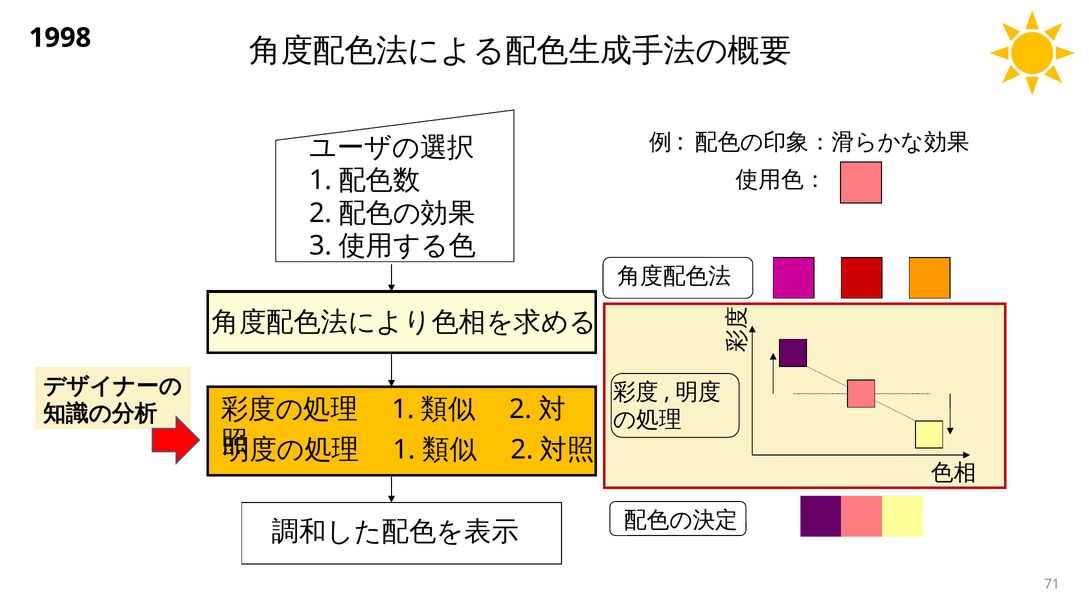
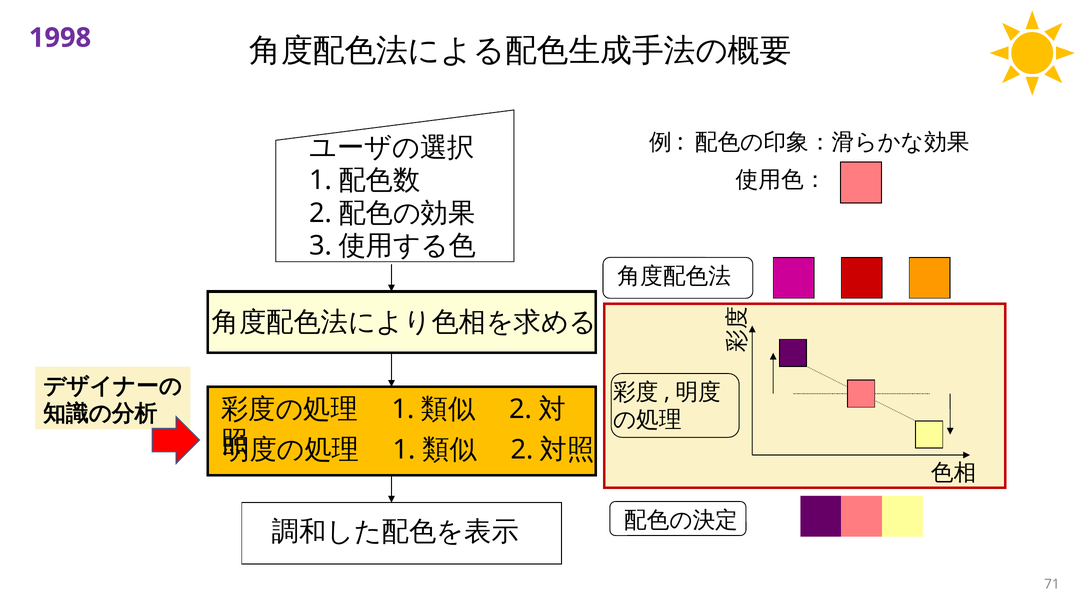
1998 colour: black -> purple (60, 38)
